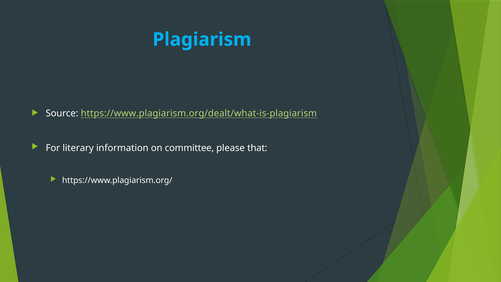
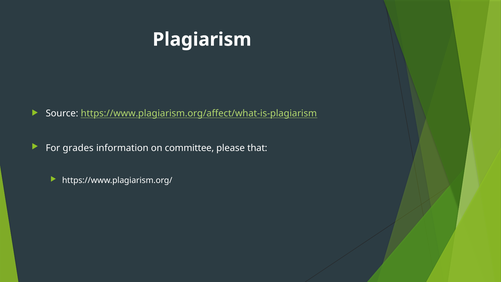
Plagiarism colour: light blue -> white (202, 40)
https://www.plagiarism.org/dealt/what-is-plagiarism: https://www.plagiarism.org/dealt/what-is-plagiarism -> https://www.plagiarism.org/affect/what-is-plagiarism (199, 113)
literary: literary -> grades (78, 148)
